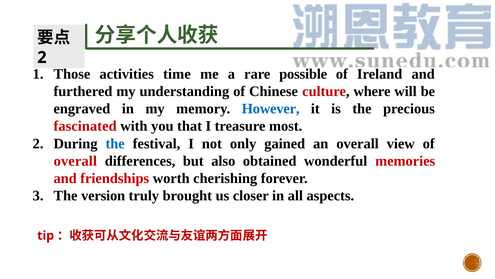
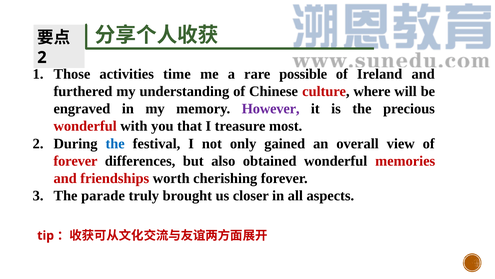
However colour: blue -> purple (271, 109)
fascinated: fascinated -> wonderful (85, 126)
overall: overall -> forever (75, 161)
version: version -> parade (103, 195)
